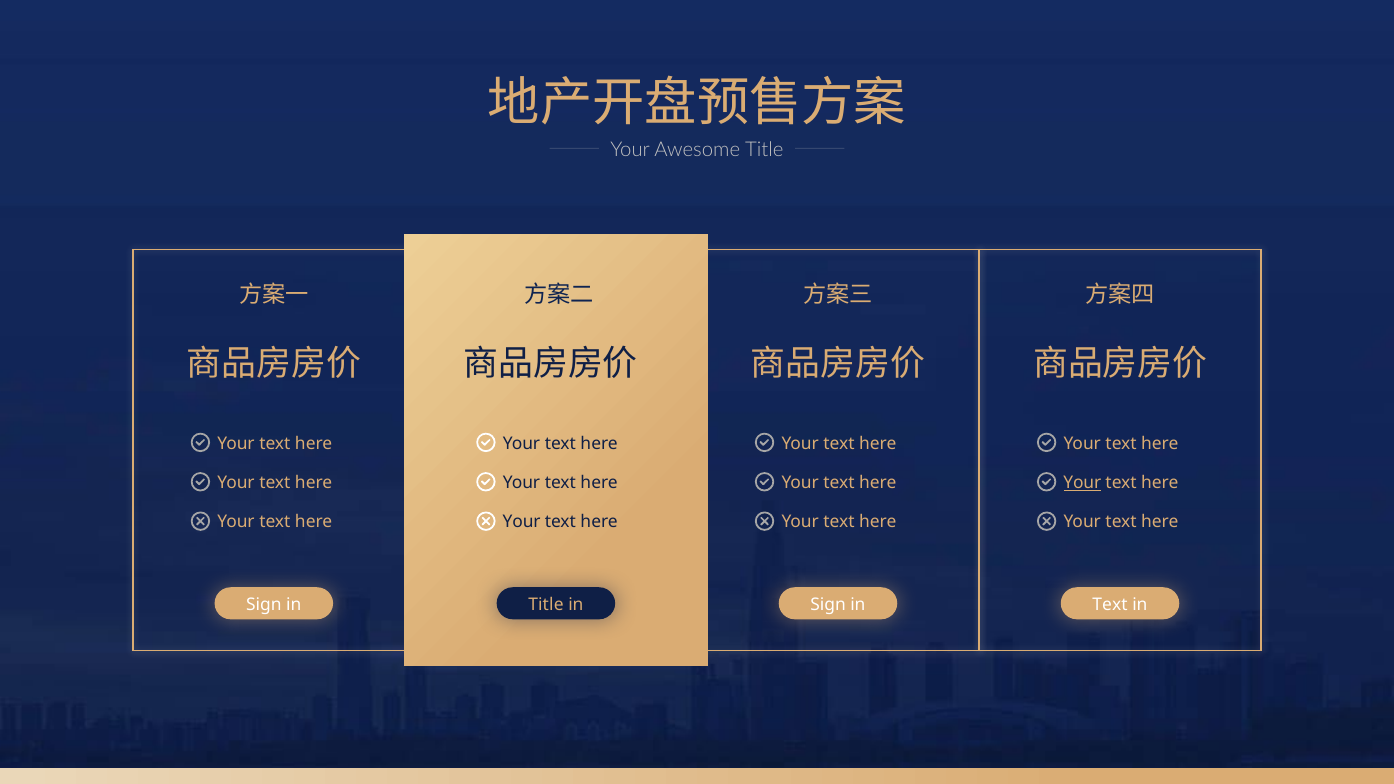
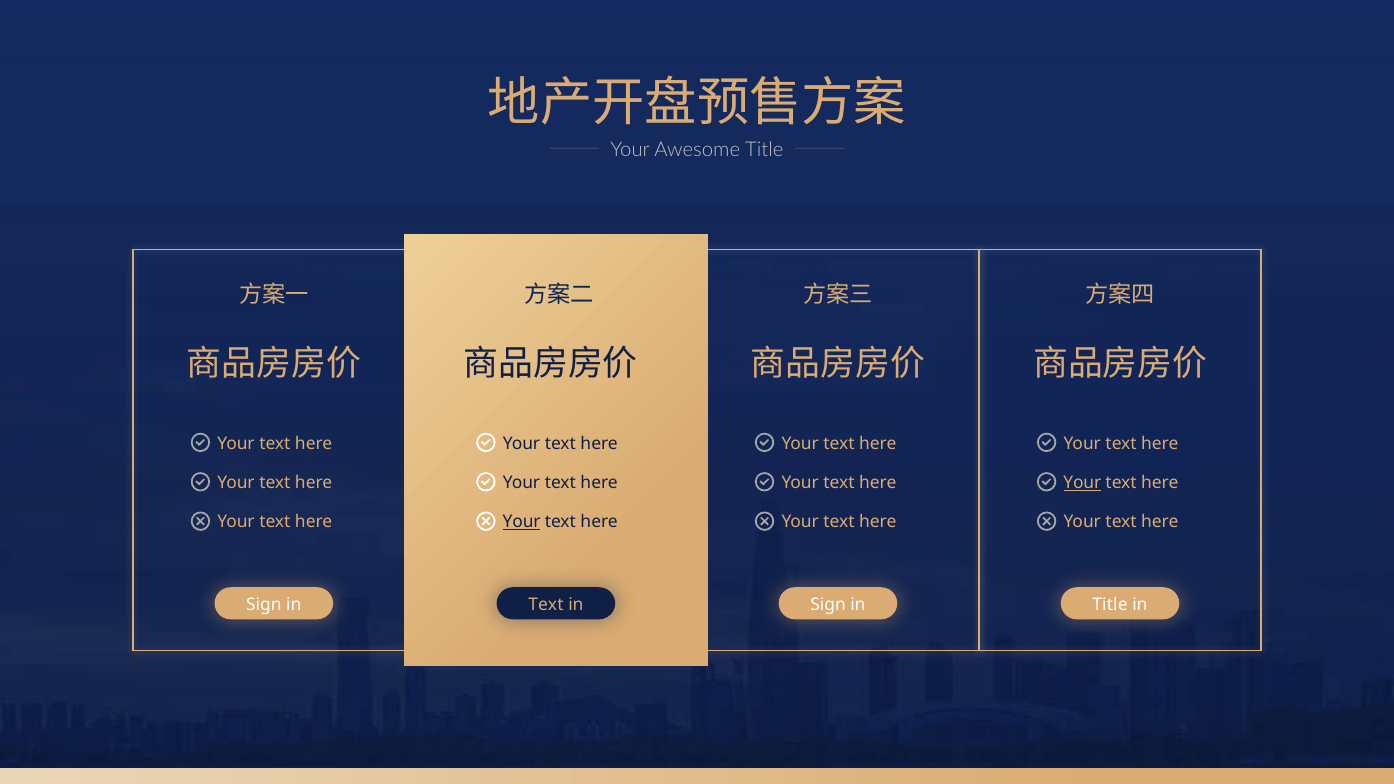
Your underline: none -> present (522, 522)
Title: Title -> Text (546, 605)
Text: Text -> Title (1110, 605)
